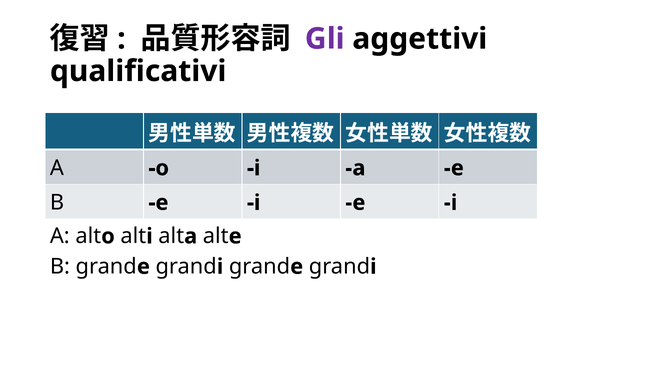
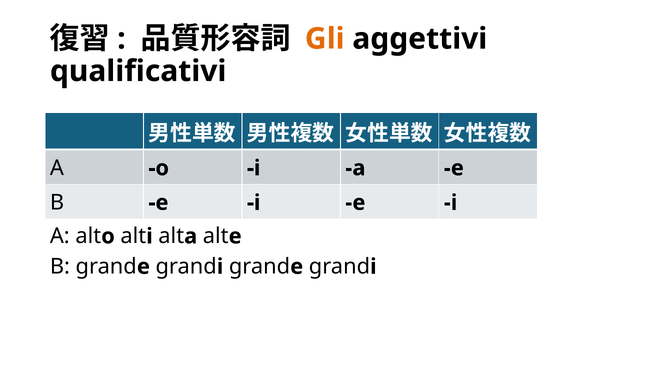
Gli colour: purple -> orange (325, 39)
